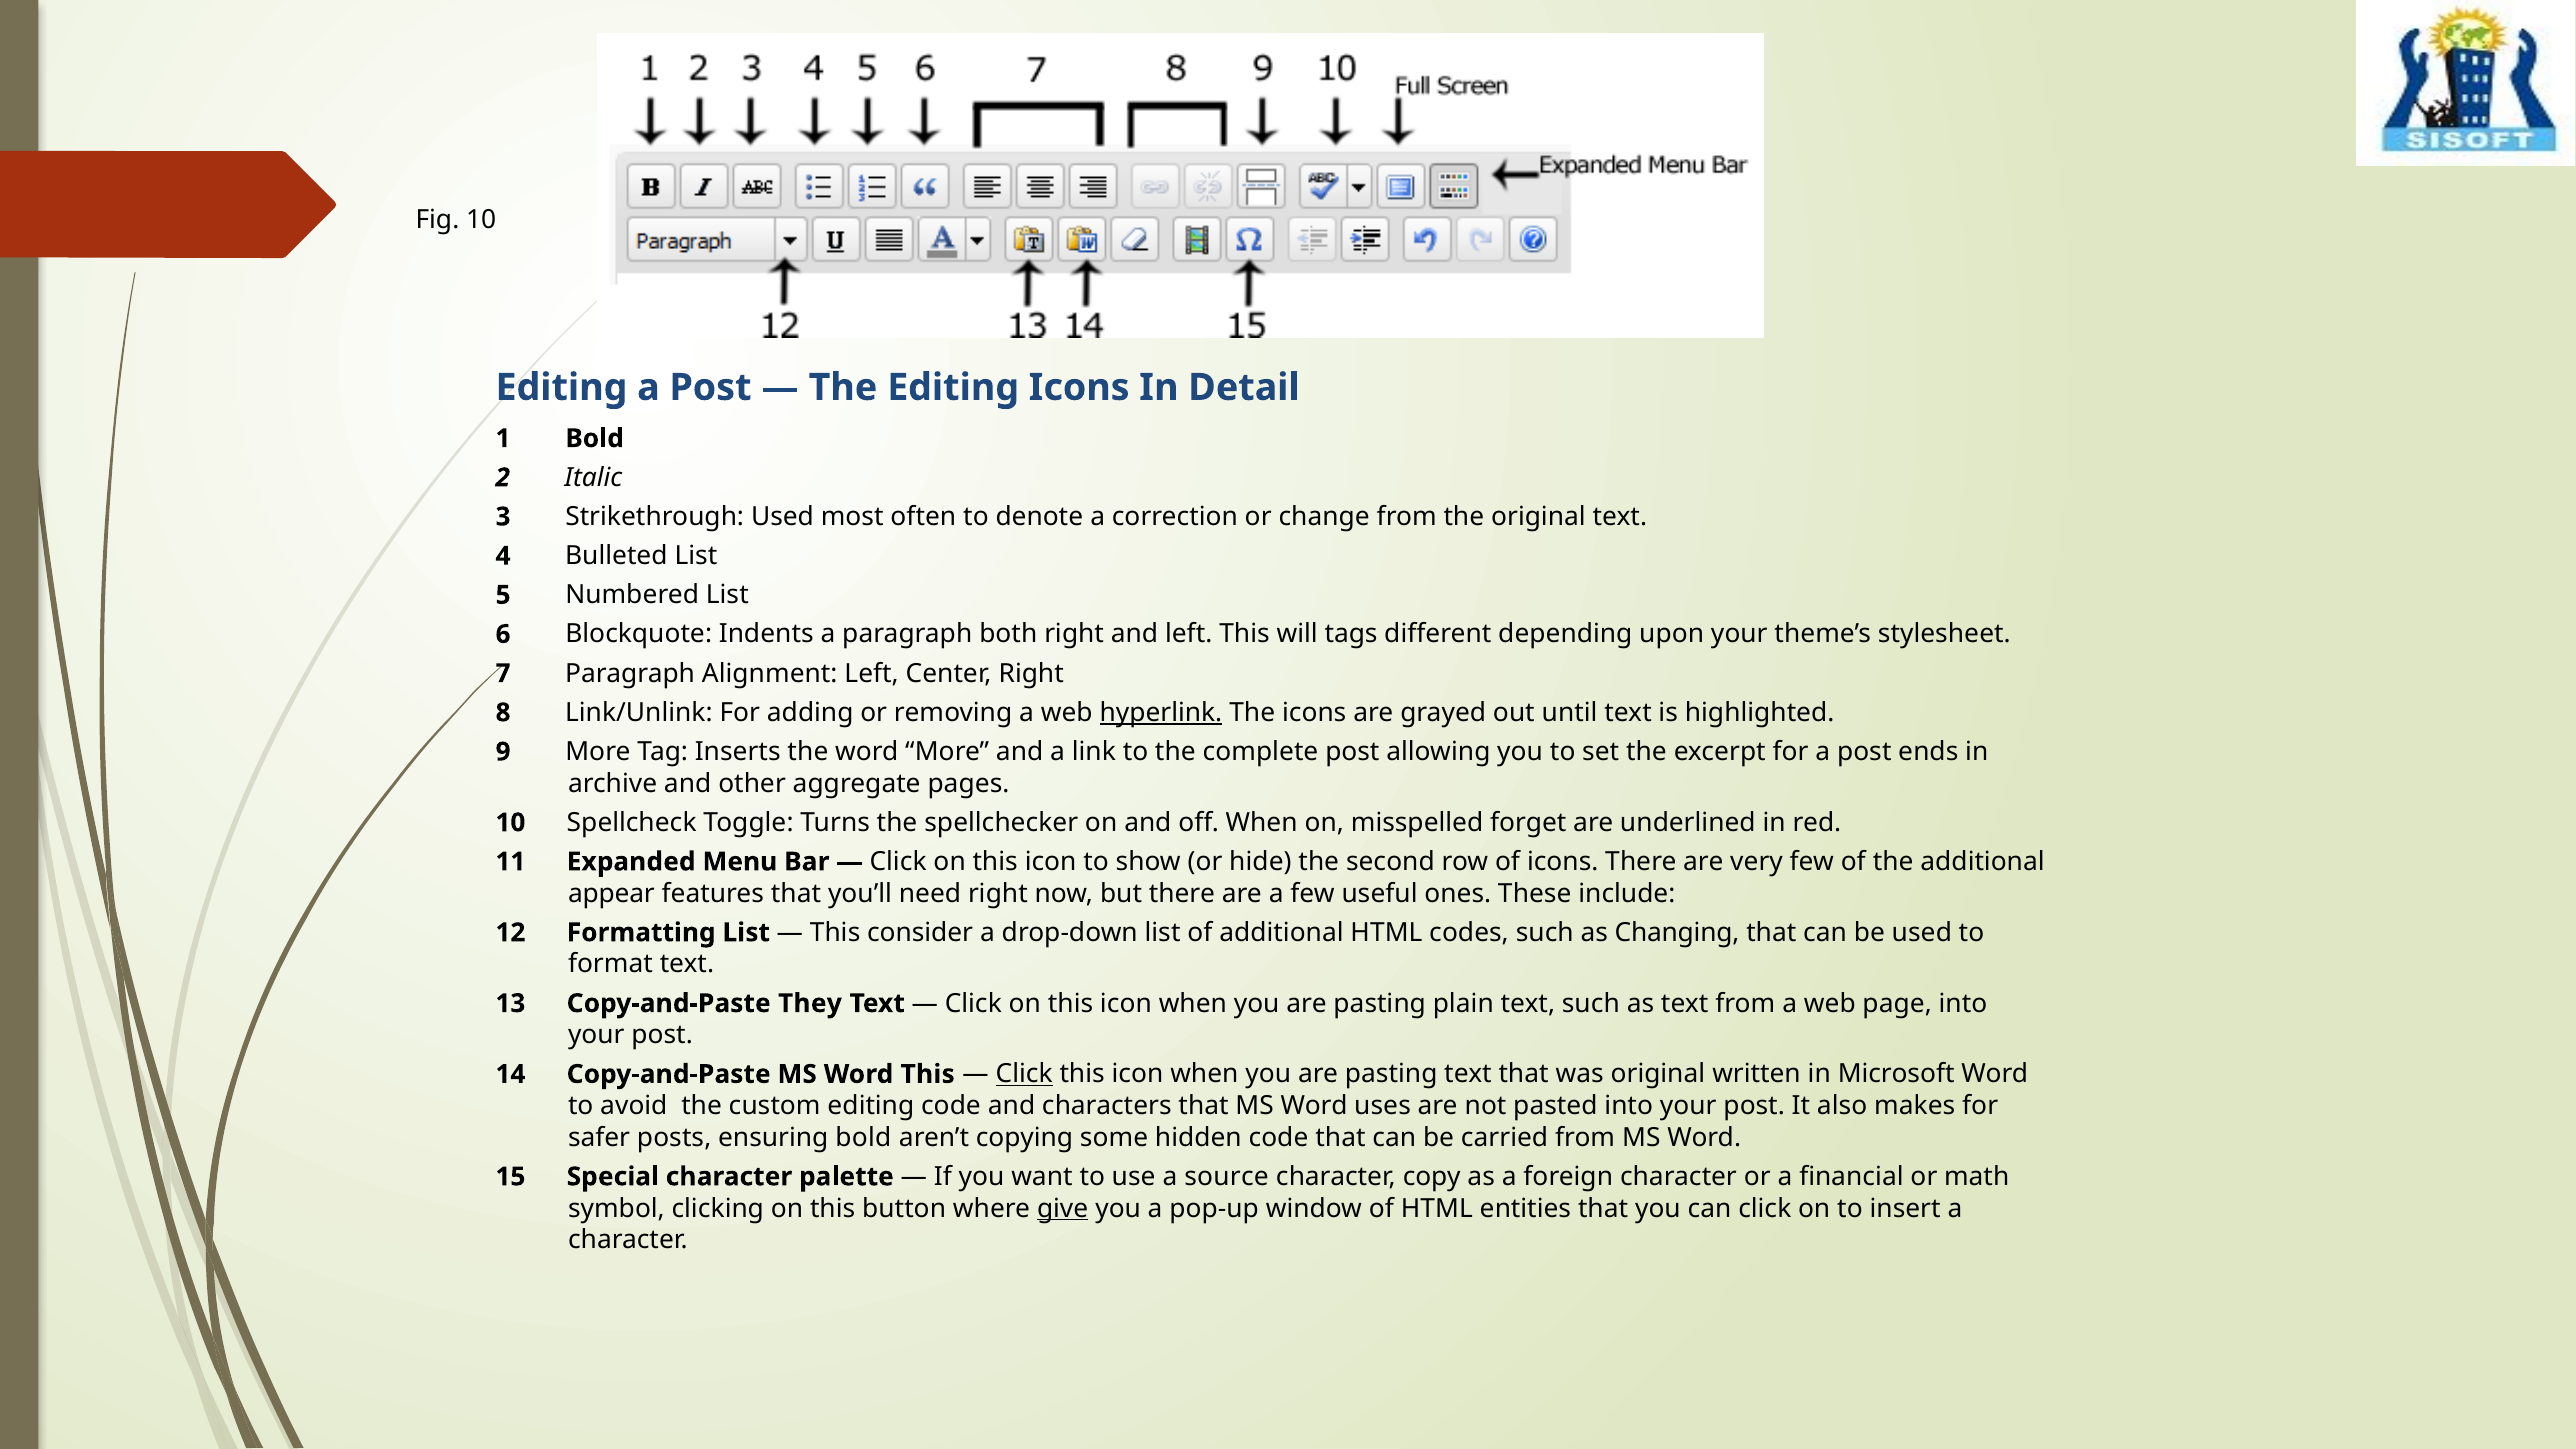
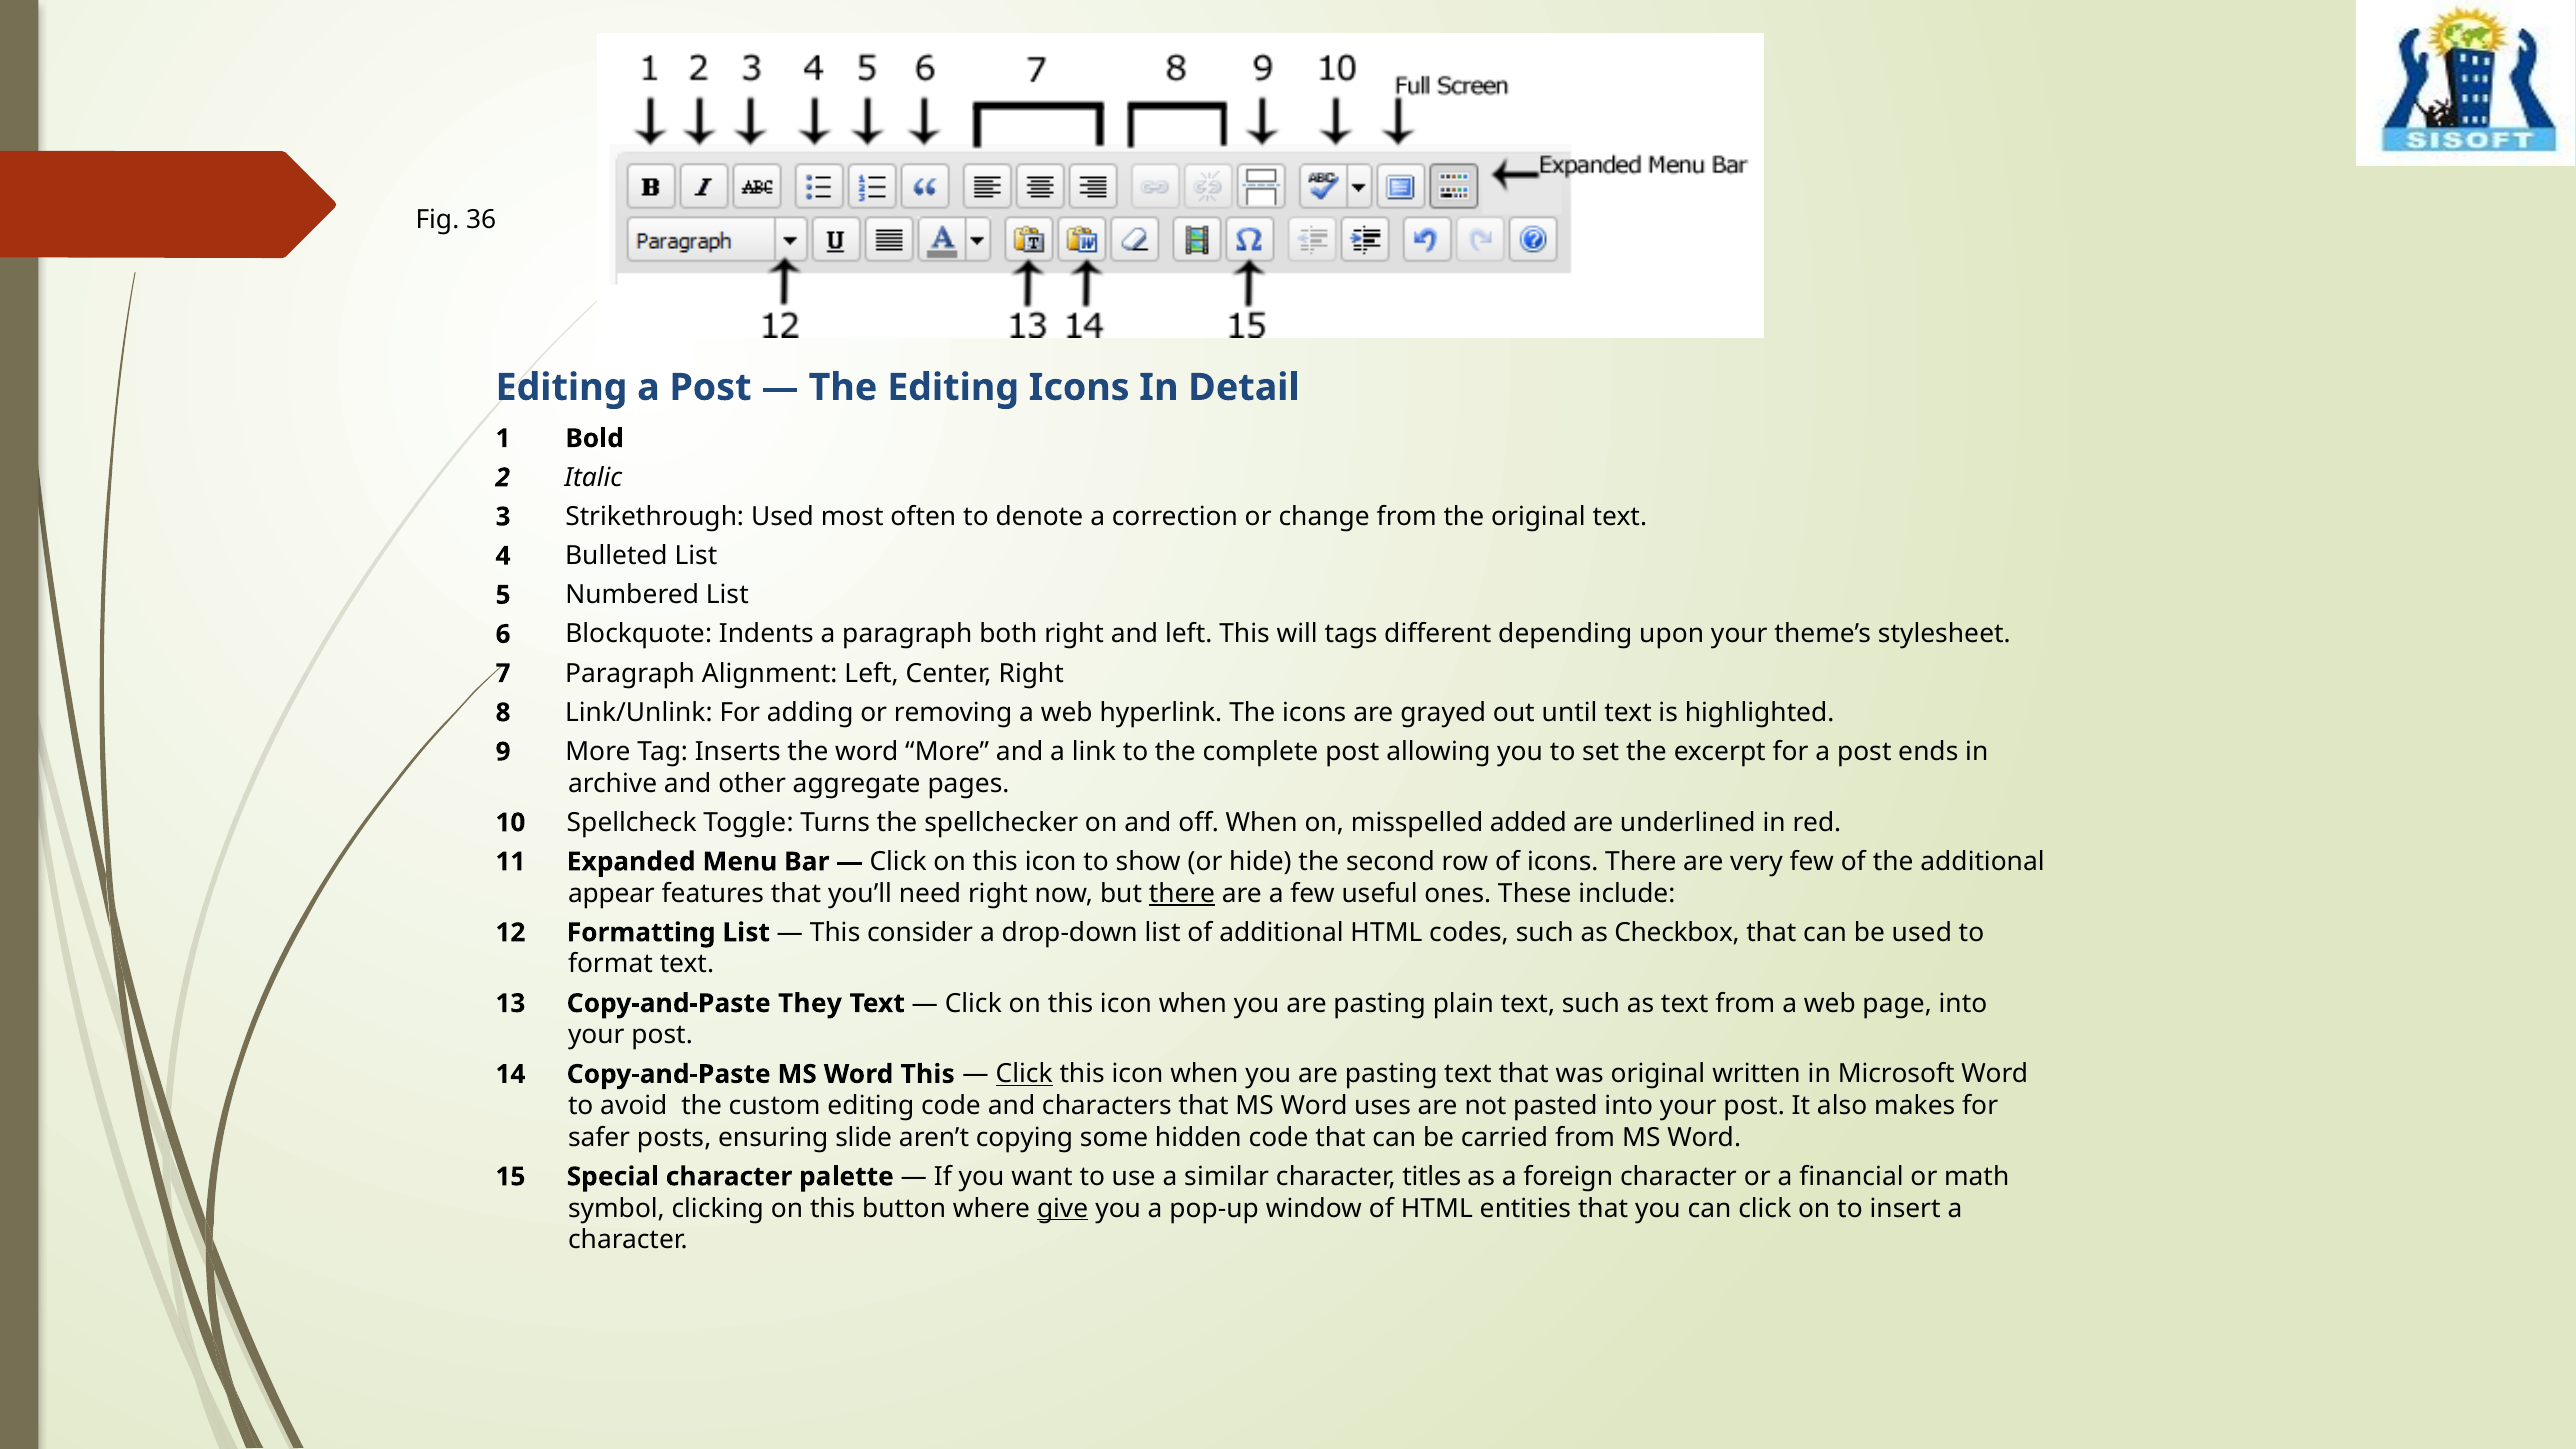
Fig 10: 10 -> 36 (481, 220)
hyperlink underline: present -> none (1161, 713)
forget: forget -> added (1528, 823)
there underline: none -> present (1182, 893)
Changing: Changing -> Checkbox (1677, 933)
ensuring bold: bold -> slide (864, 1137)
source: source -> similar (1227, 1177)
copy: copy -> titles (1432, 1177)
